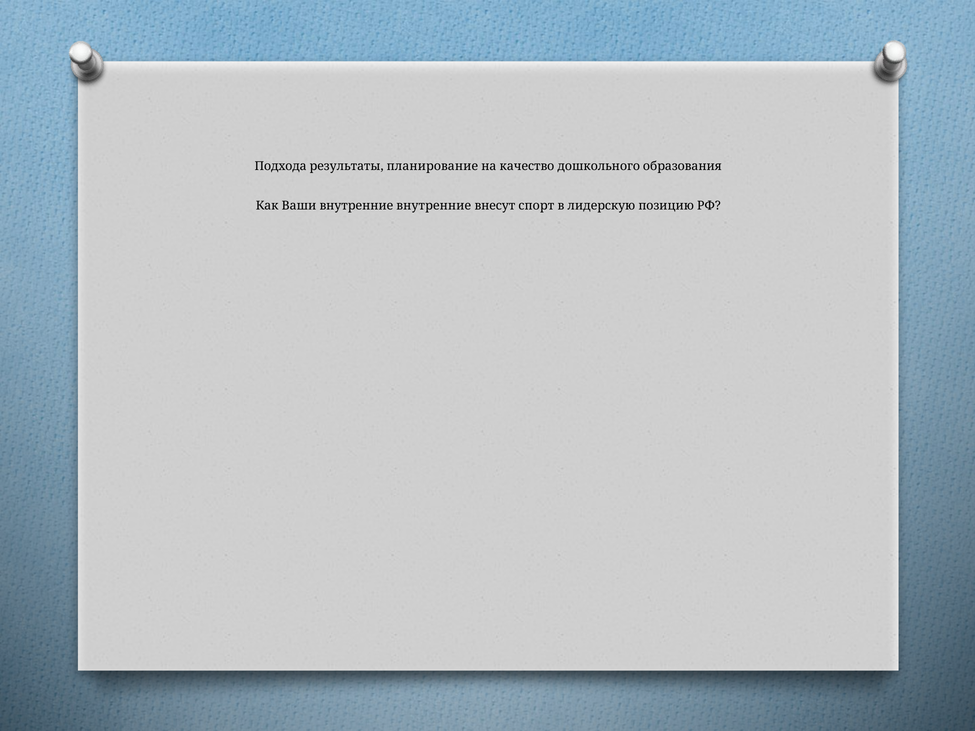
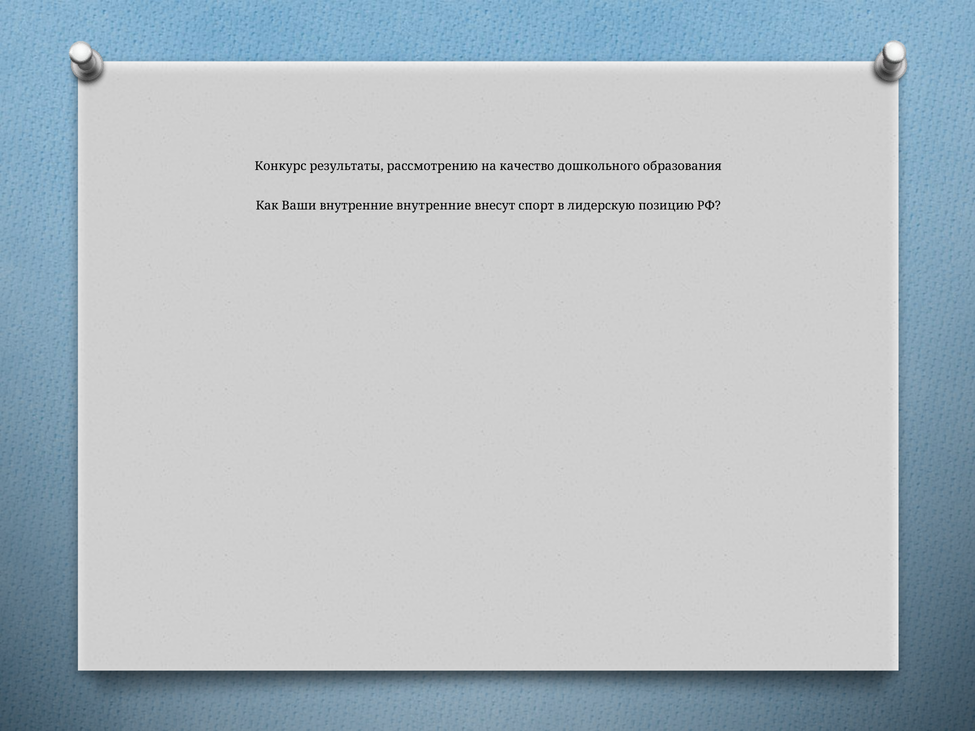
Подхода: Подхода -> Конкурс (281, 166)
планирование: планирование -> рассмотрению (432, 166)
